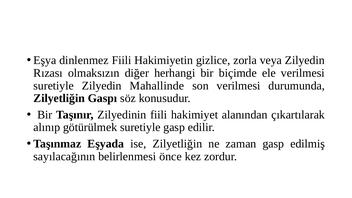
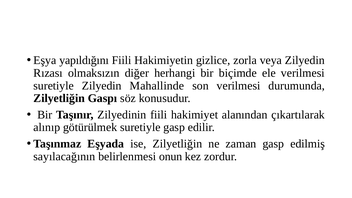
dinlenmez: dinlenmez -> yapıldığını (84, 60)
önce: önce -> onun (171, 156)
